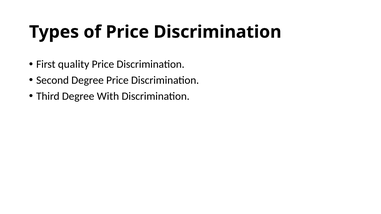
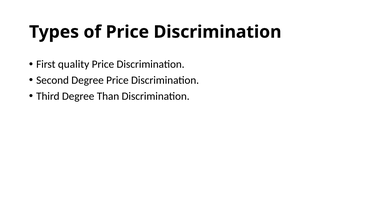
With: With -> Than (108, 96)
